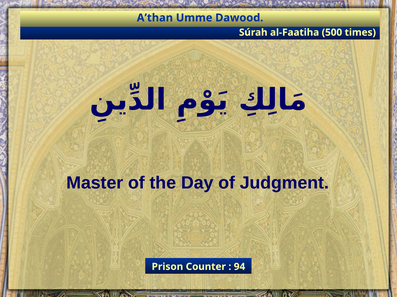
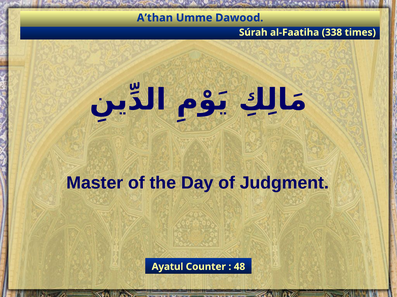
500: 500 -> 338 (332, 33)
Prison: Prison -> Ayatul (168, 267)
94: 94 -> 48 (240, 267)
